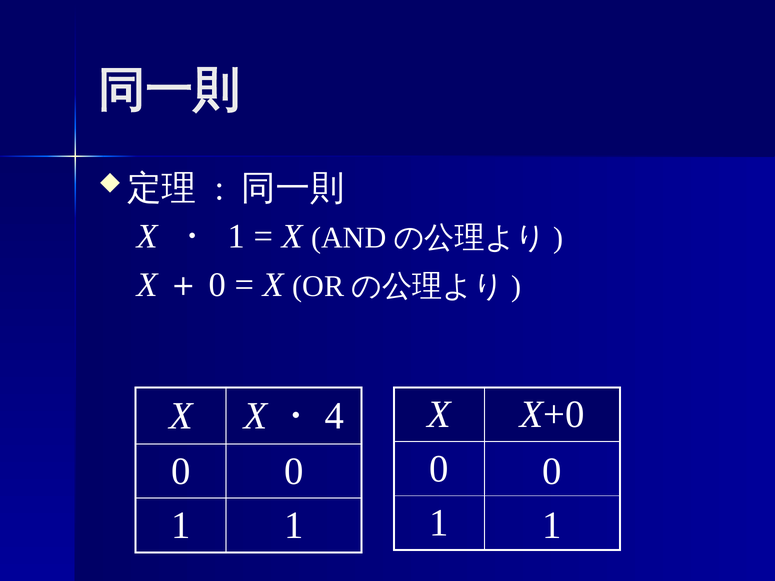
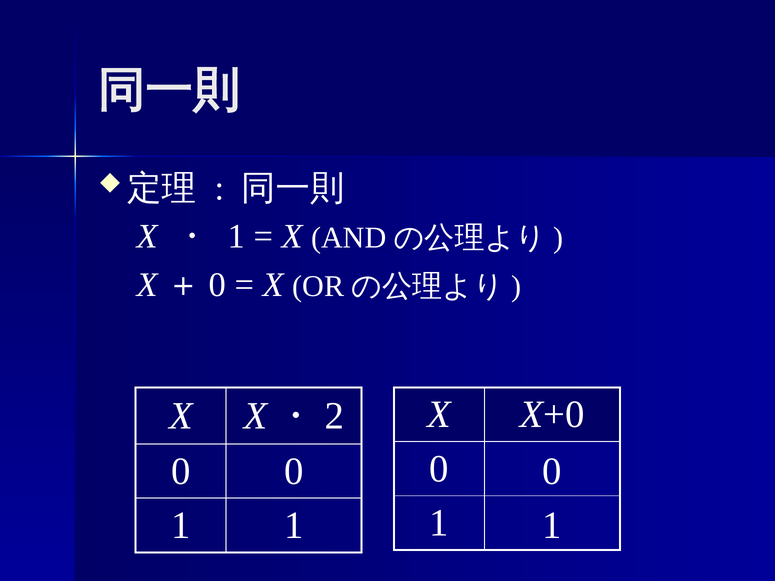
4: 4 -> 2 (334, 416)
